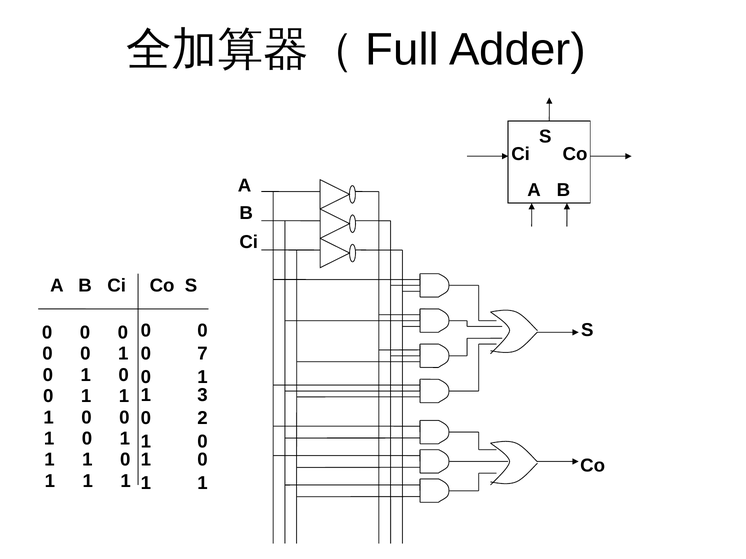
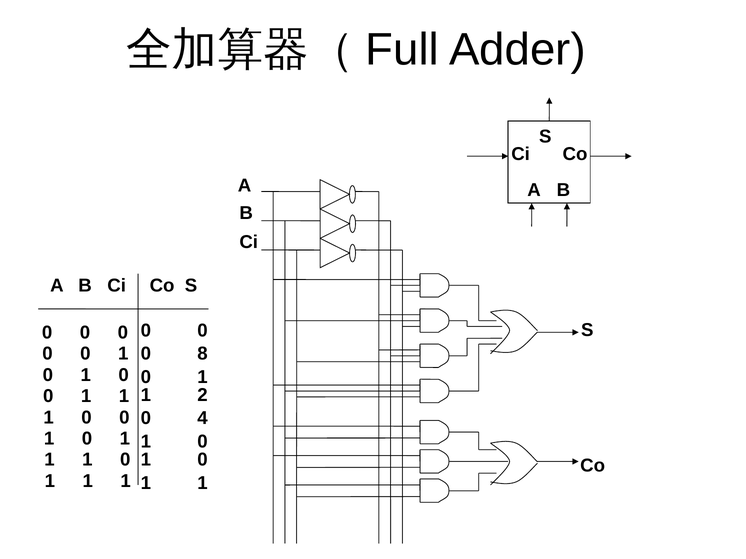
7: 7 -> 8 (202, 354)
3: 3 -> 2 (202, 395)
2: 2 -> 4 (202, 419)
